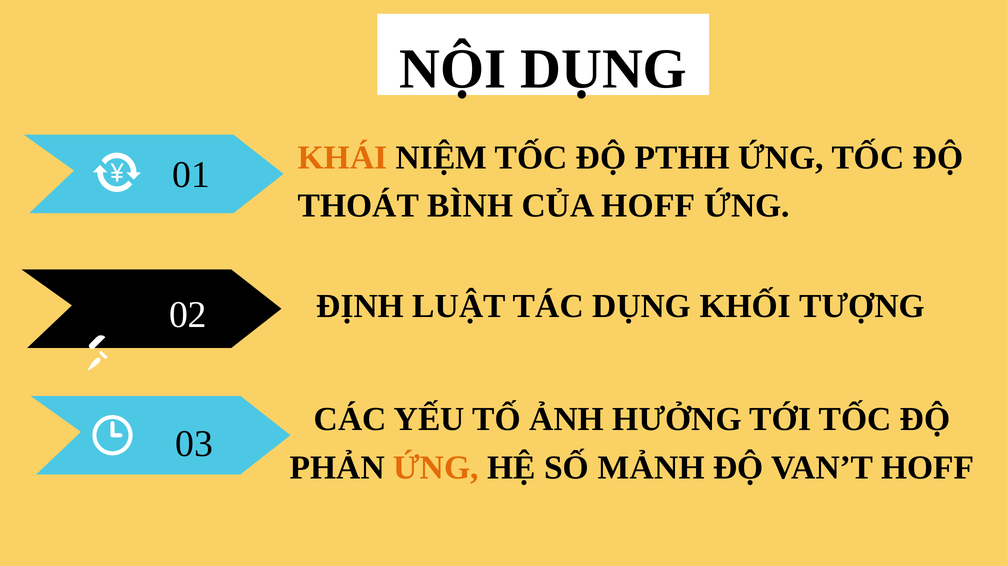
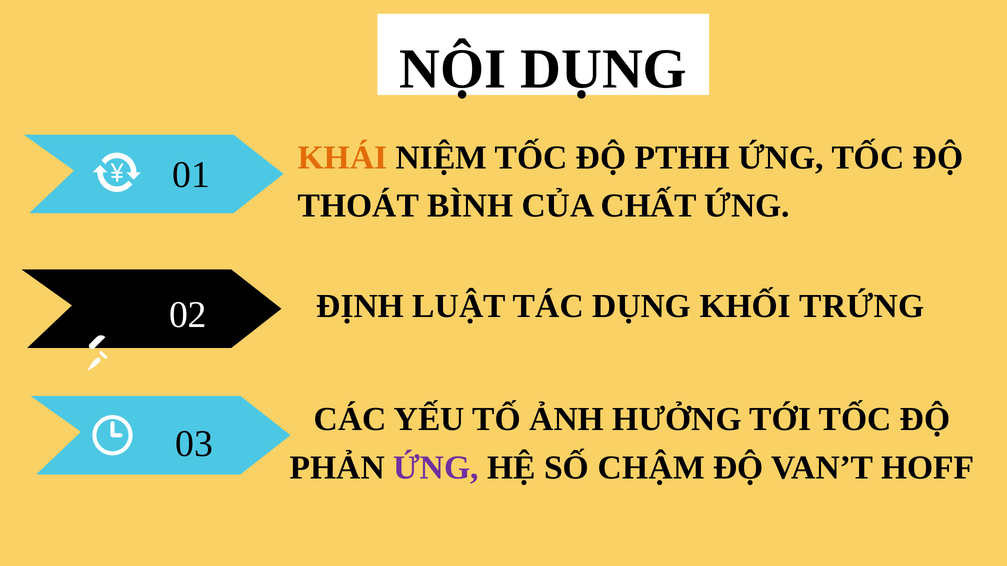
CỦA HOFF: HOFF -> CHẤT (649, 206)
TƯỢNG: TƯỢNG -> TRỨNG (862, 306)
ỨNG colour: orange -> purple (436, 468)
MẢNH: MẢNH -> CHẬM (651, 468)
